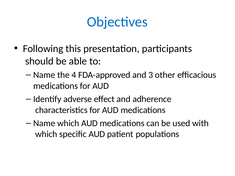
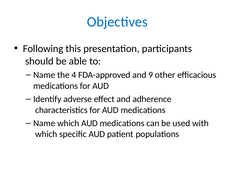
3: 3 -> 9 (151, 75)
